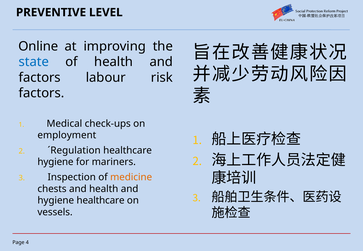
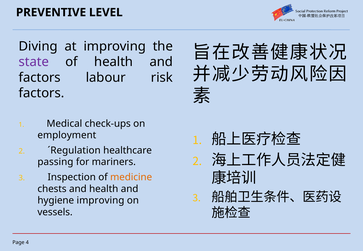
Online: Online -> Diving (38, 46)
state colour: blue -> purple (34, 62)
hygiene: hygiene -> passing (55, 162)
hygiene healthcare: healthcare -> improving (100, 201)
